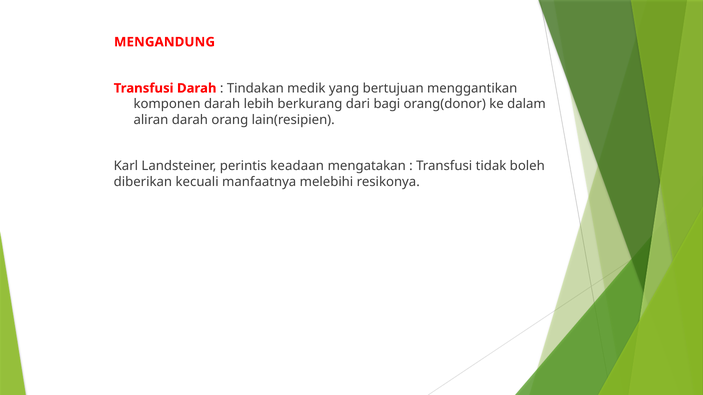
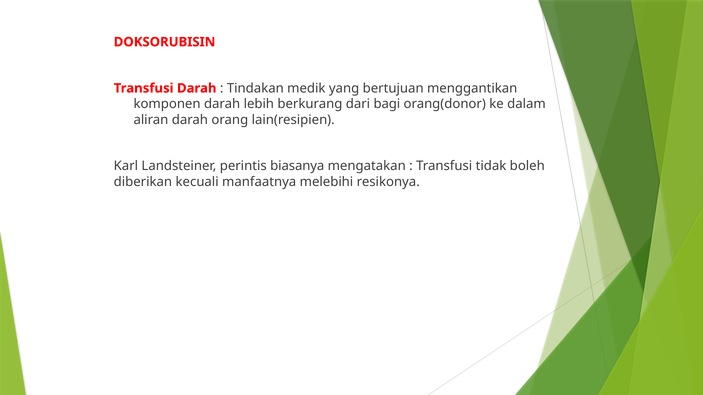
MENGANDUNG: MENGANDUNG -> DOKSORUBISIN (165, 42)
keadaan: keadaan -> biasanya (297, 166)
